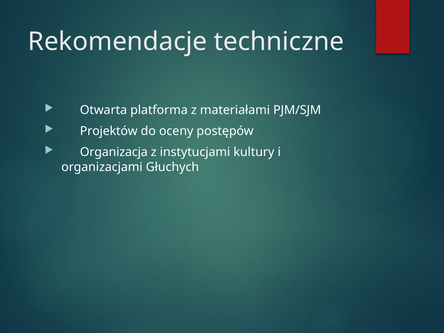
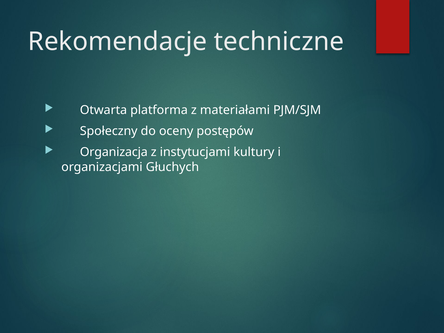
Projektów: Projektów -> Społeczny (109, 131)
